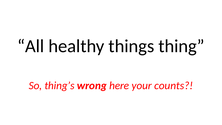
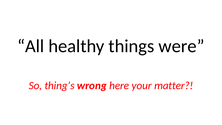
thing: thing -> were (181, 46)
counts: counts -> matter (174, 85)
